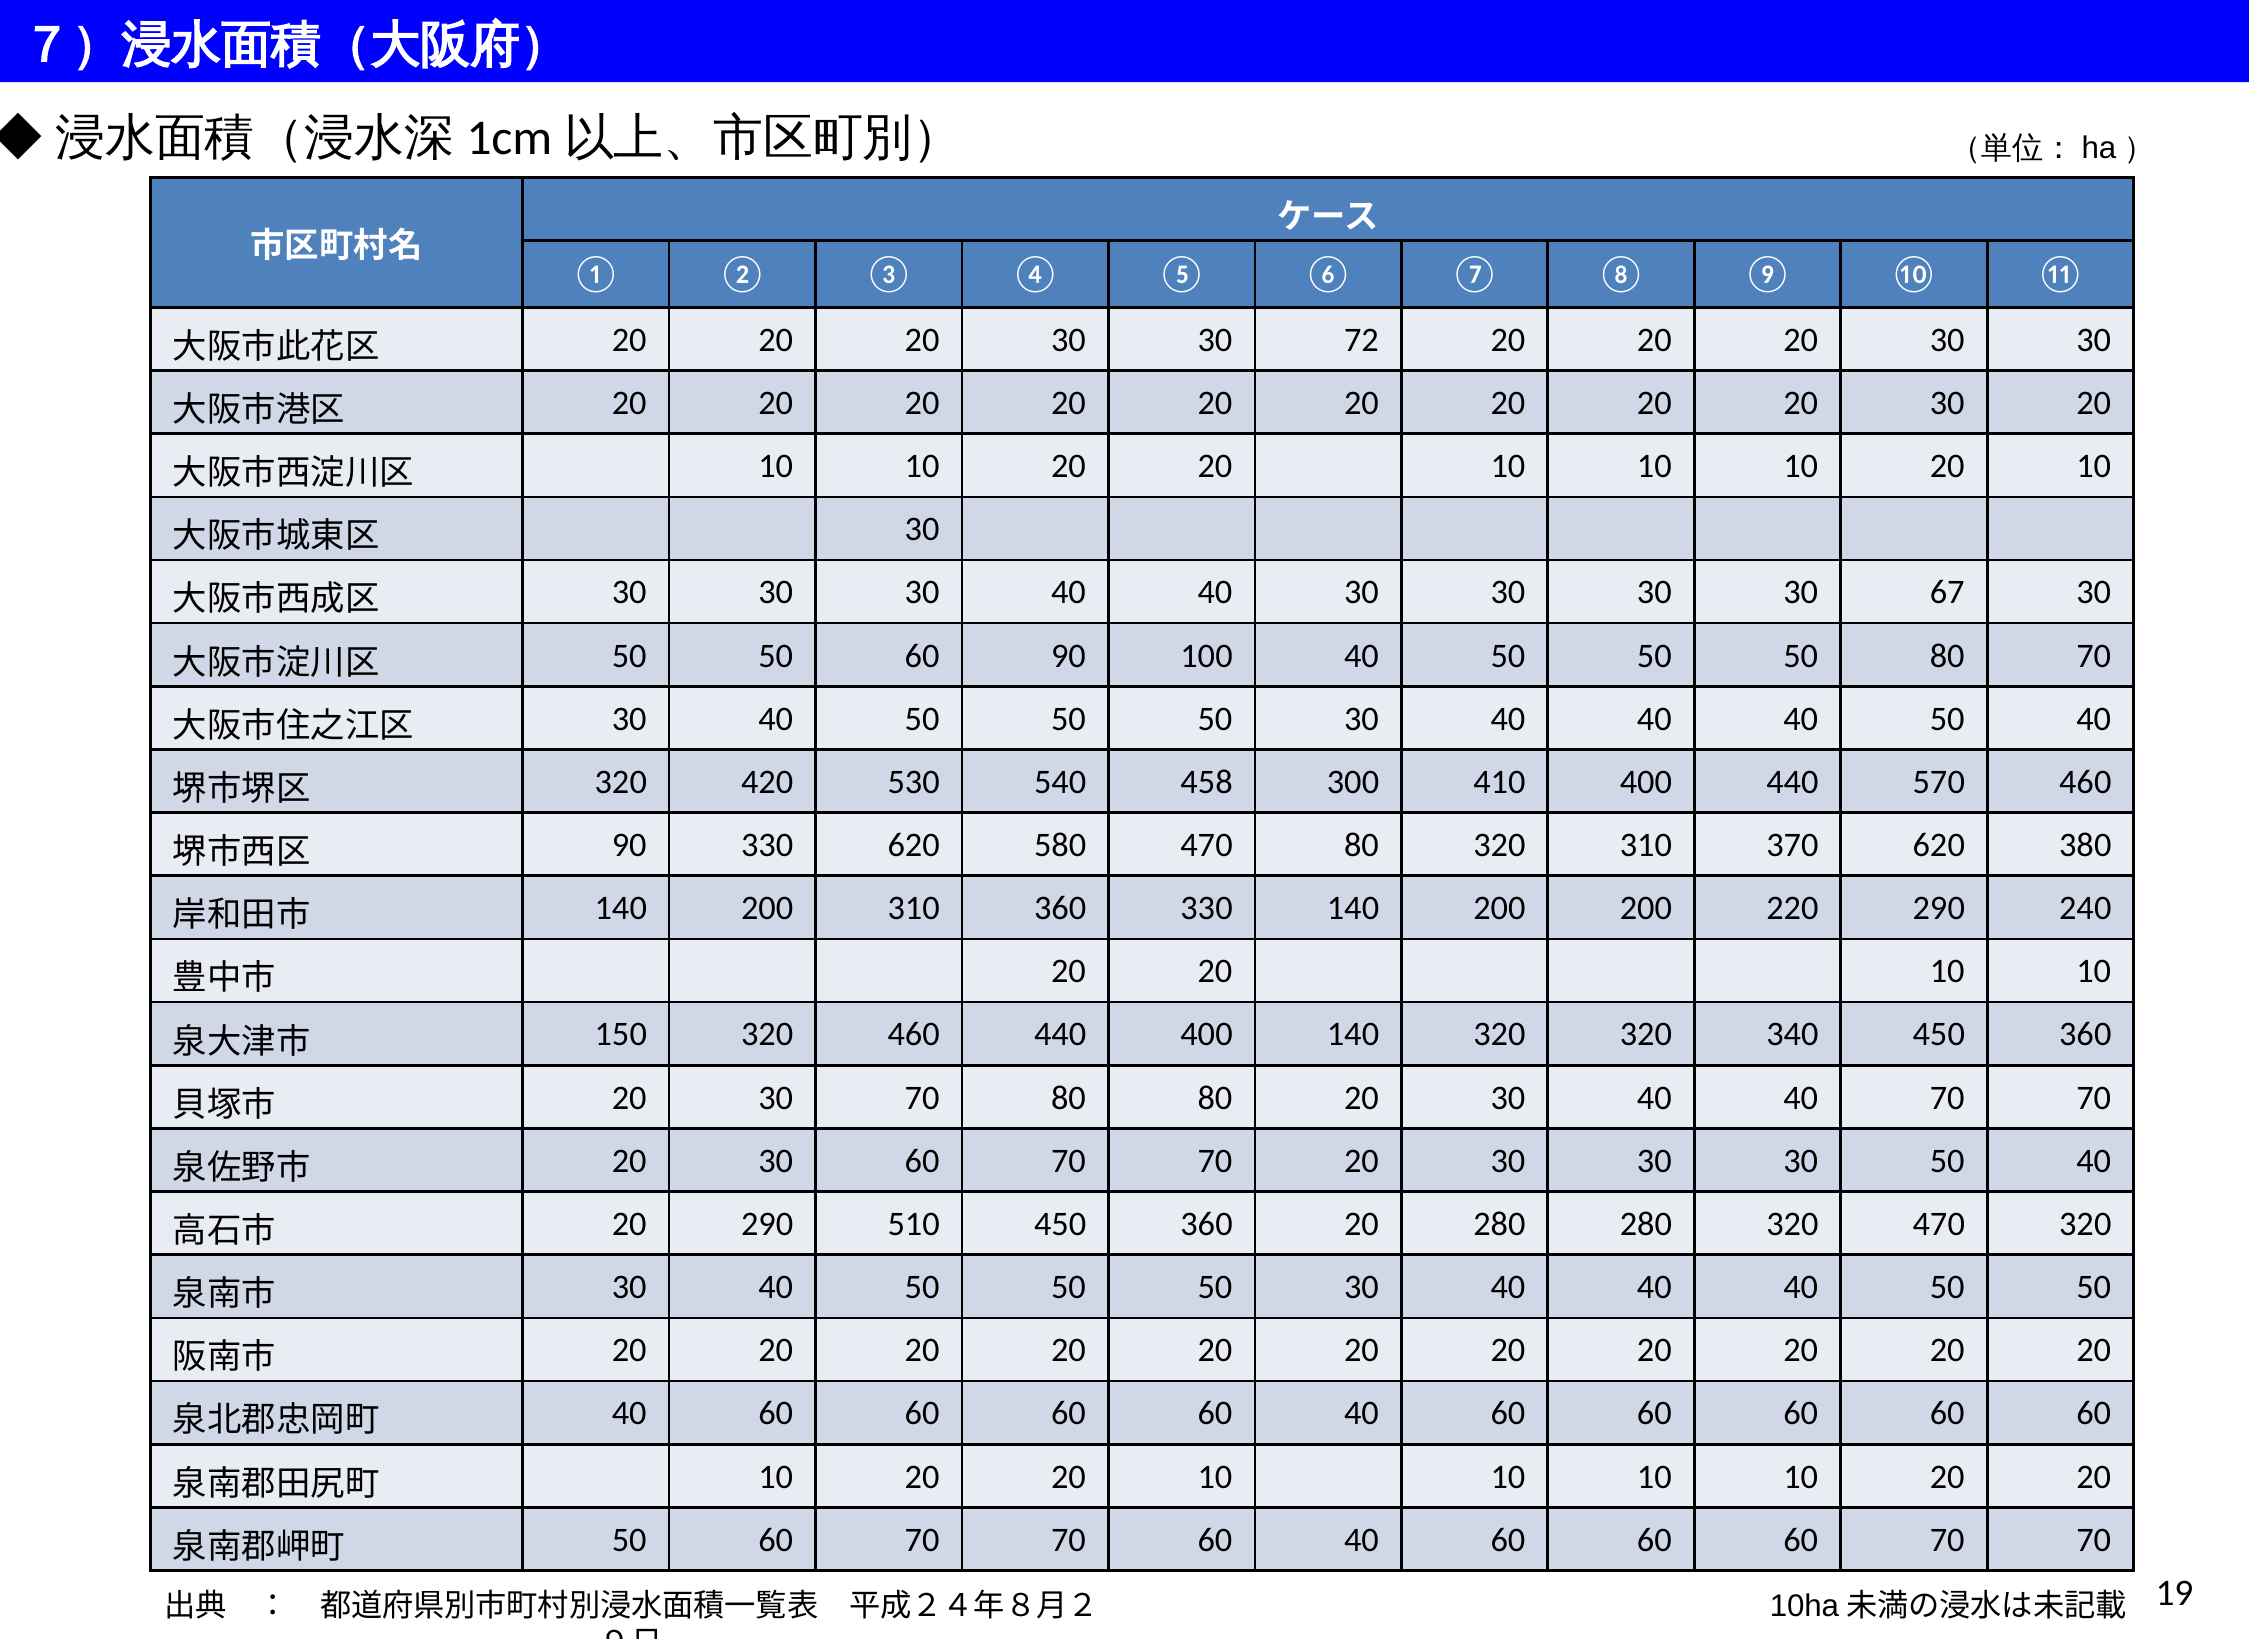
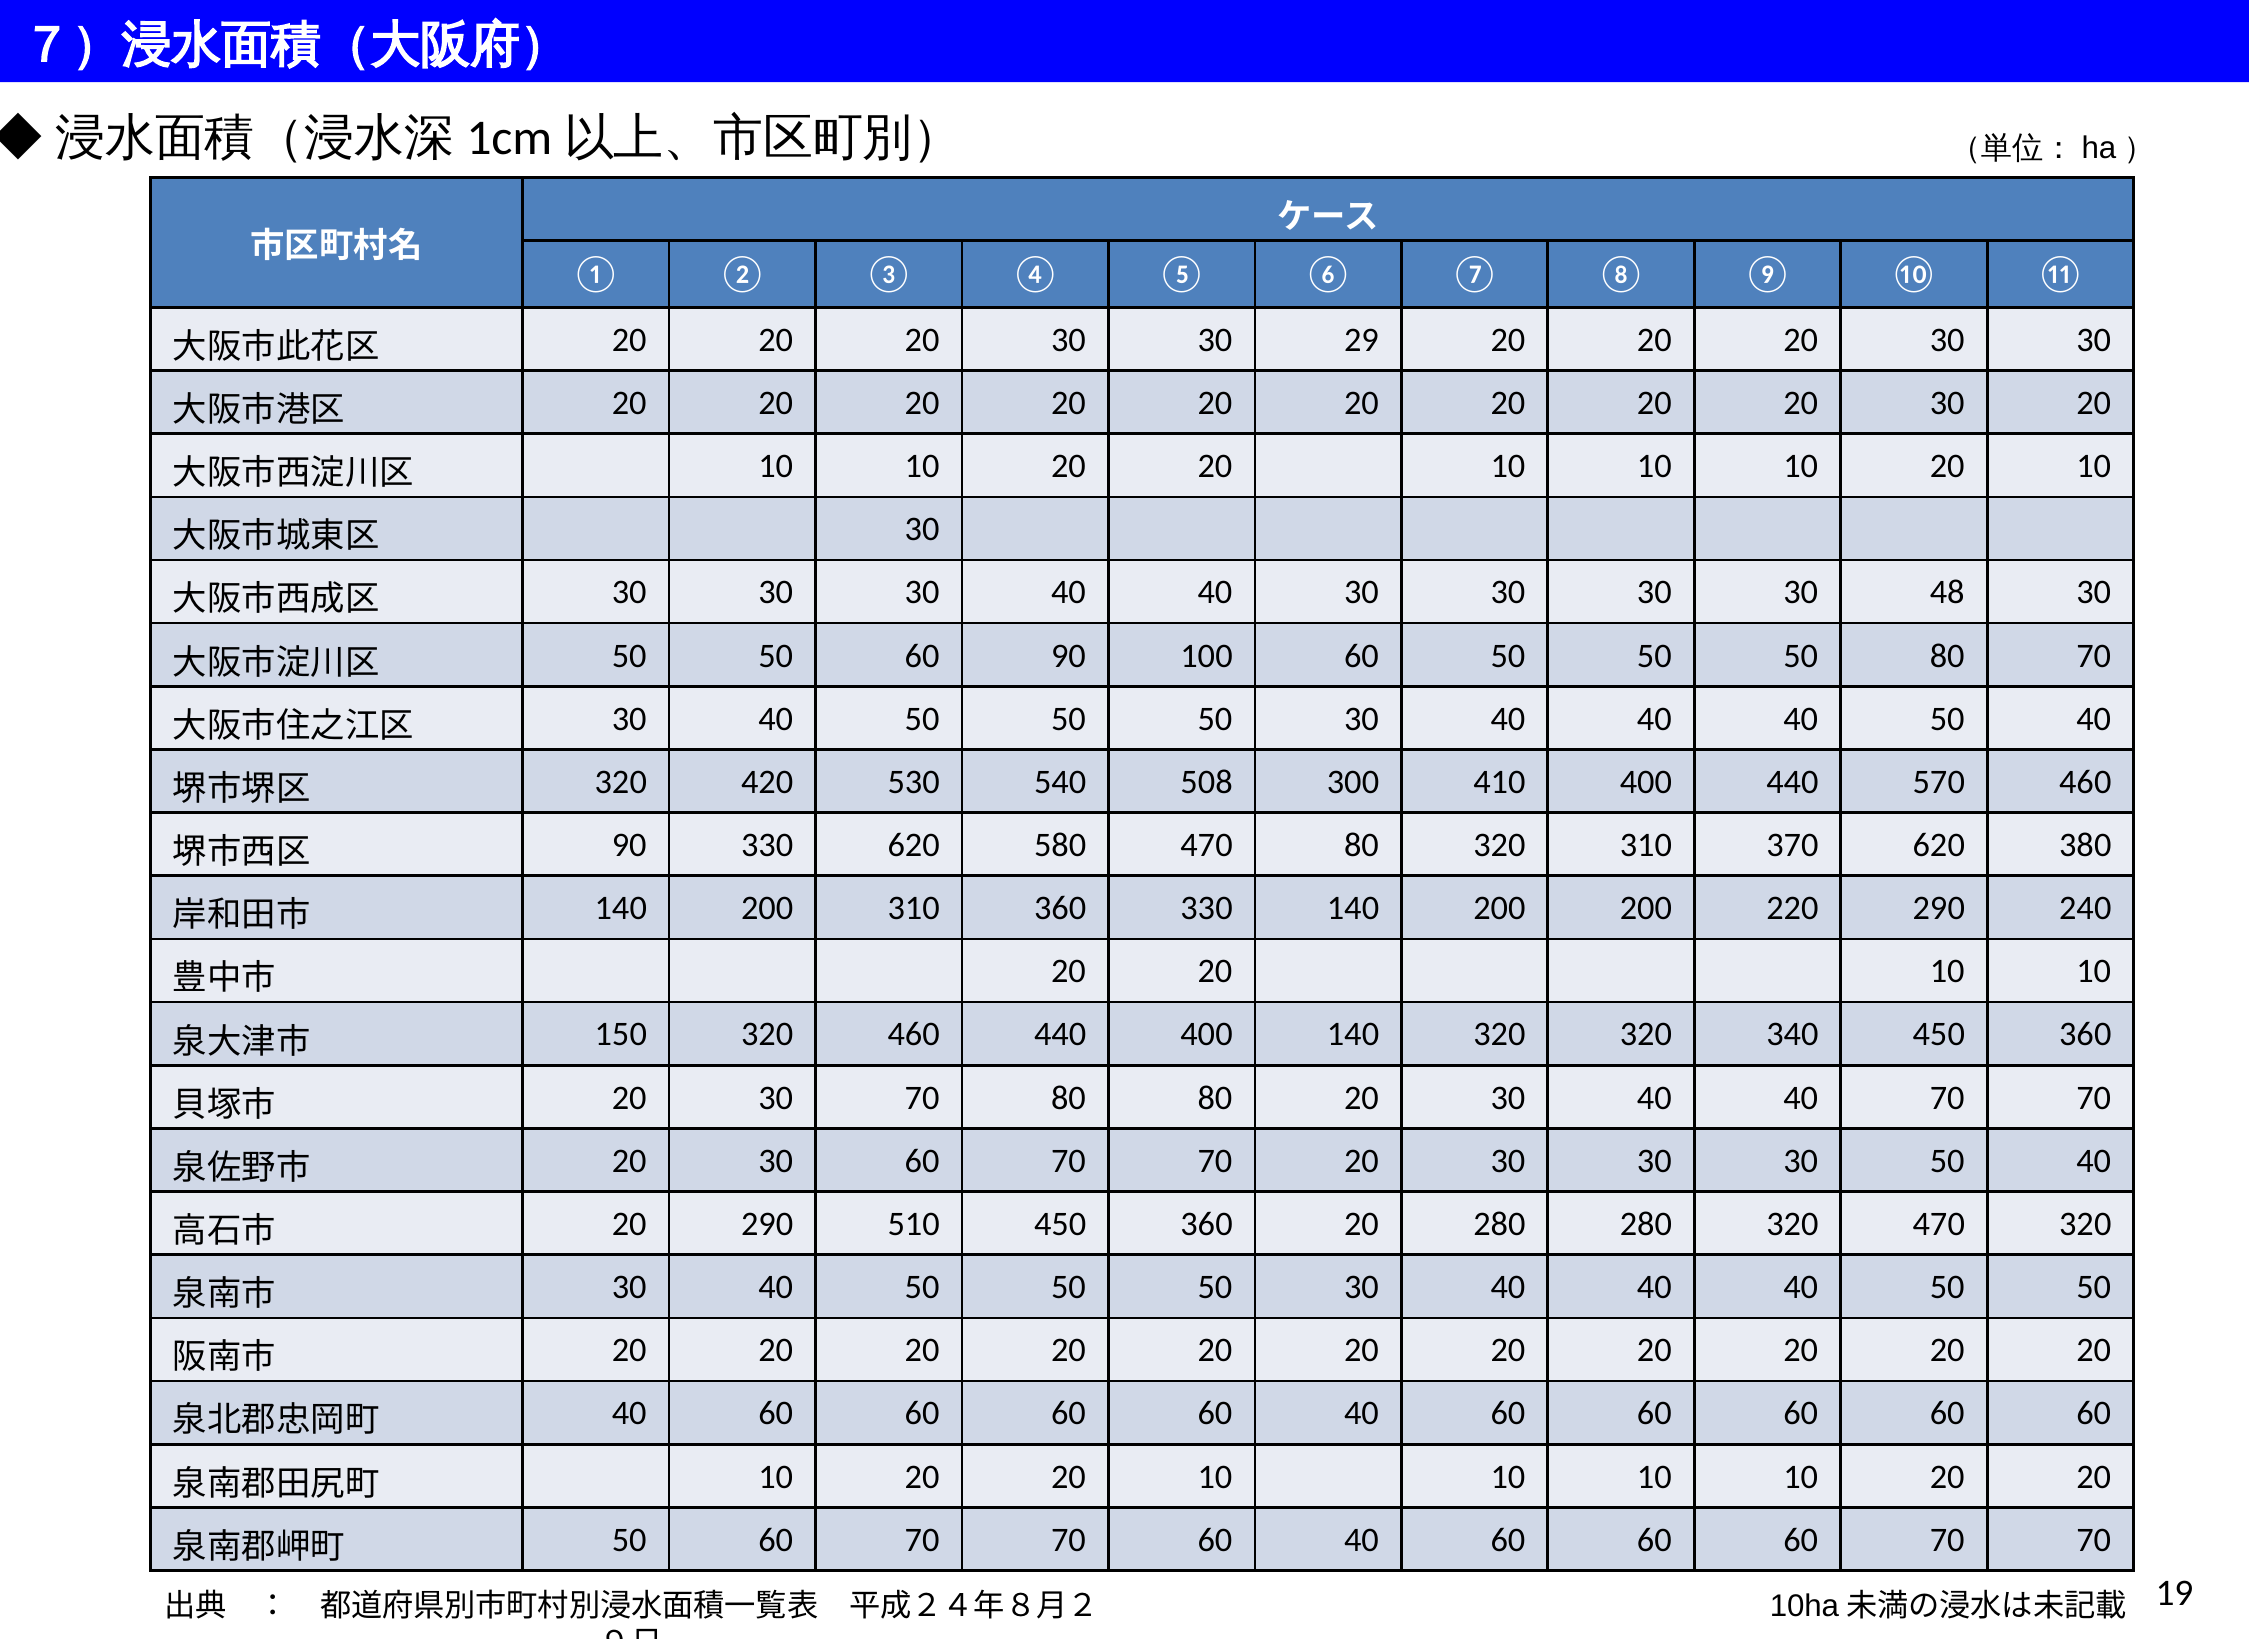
72: 72 -> 29 (1361, 340)
67: 67 -> 48 (1947, 592)
100 40: 40 -> 60 (1361, 655)
458: 458 -> 508 (1207, 782)
